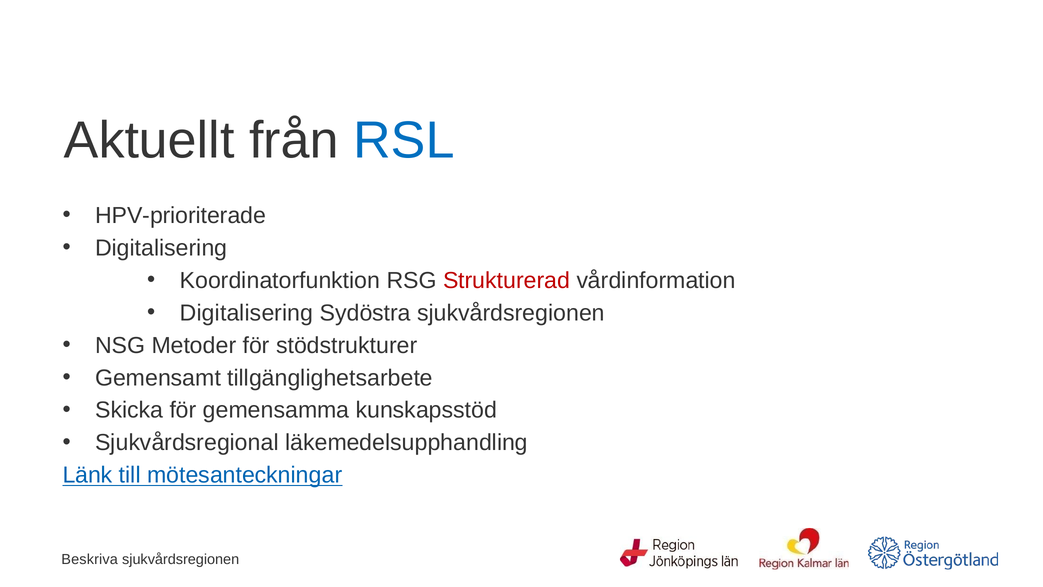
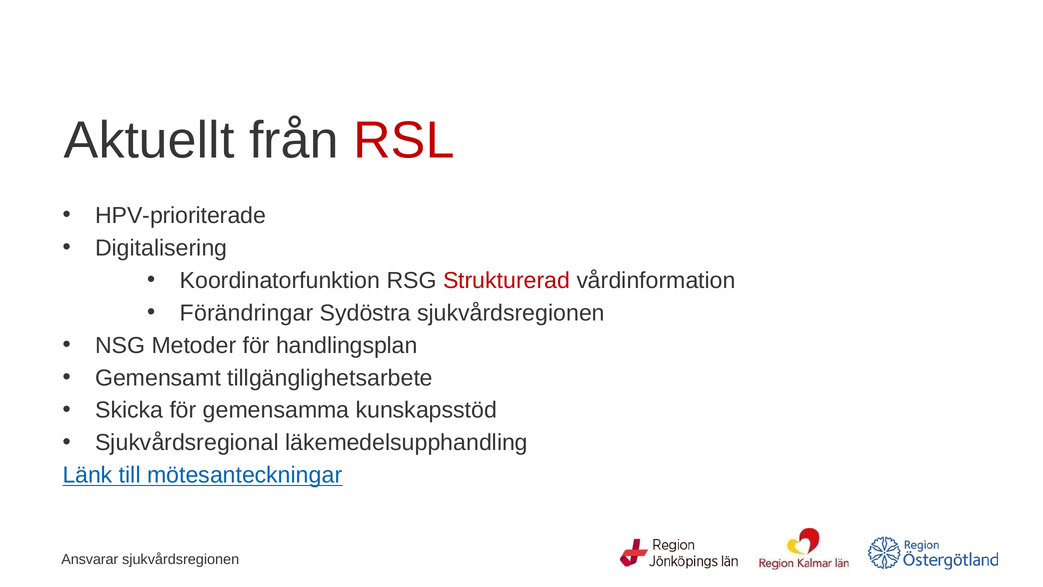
RSL colour: blue -> red (404, 141)
Digitalisering: Digitalisering -> Förändringar (247, 313)
stödstrukturer: stödstrukturer -> handlingsplan (347, 345)
Beskriva: Beskriva -> Ansvarar (90, 559)
